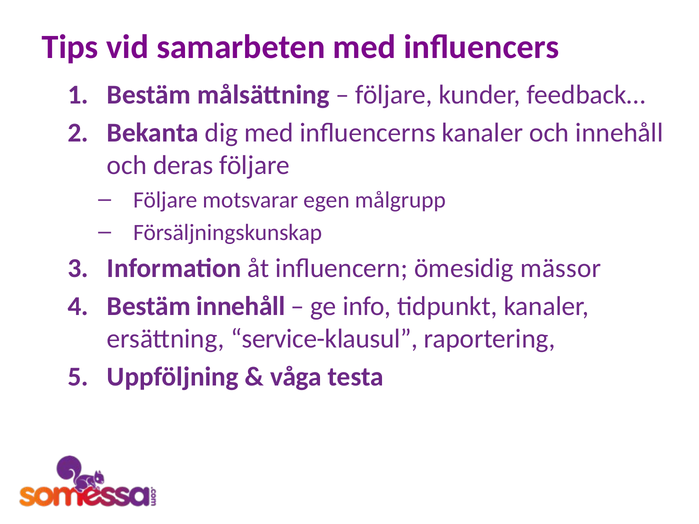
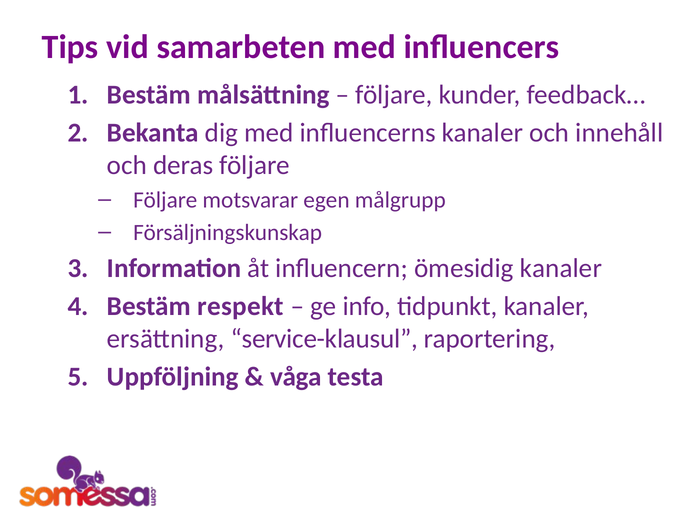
ömesidig mässor: mässor -> kanaler (561, 269)
Bestäm innehåll: innehåll -> respekt (241, 307)
